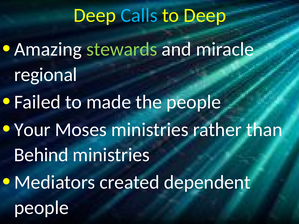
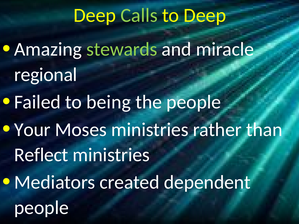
Calls colour: light blue -> light green (139, 15)
made: made -> being (109, 102)
Behind: Behind -> Reflect (41, 155)
